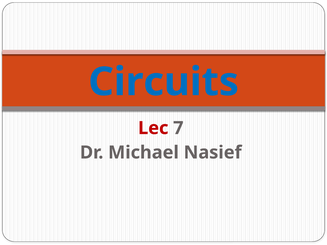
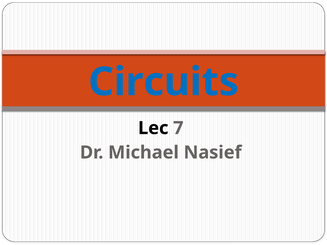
Lec colour: red -> black (153, 128)
